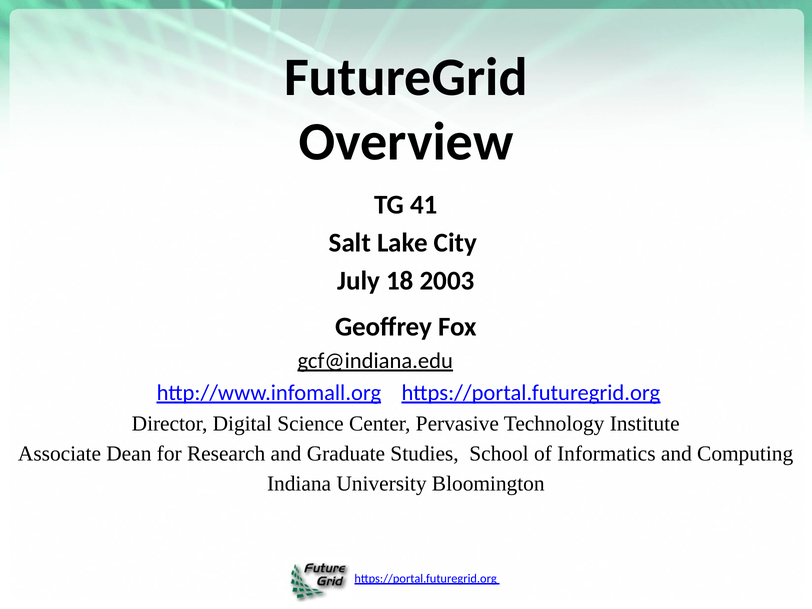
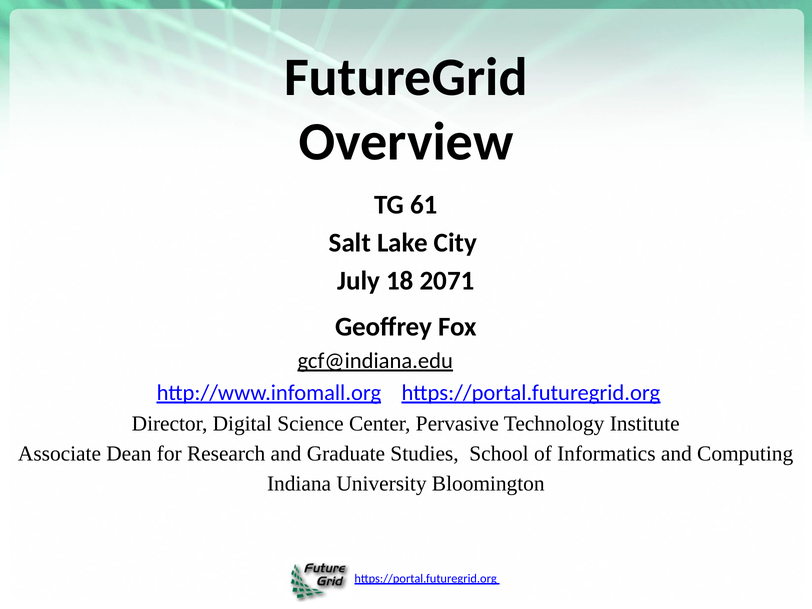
41: 41 -> 61 (424, 205)
2003: 2003 -> 2071 (447, 281)
